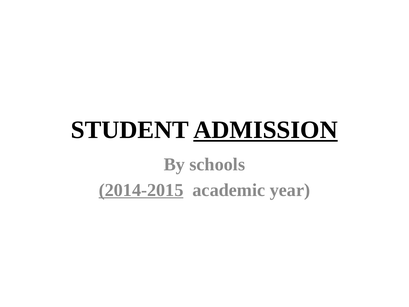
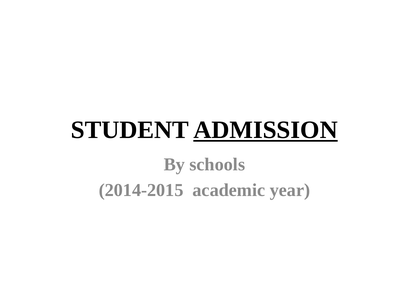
2014-2015 underline: present -> none (141, 190)
